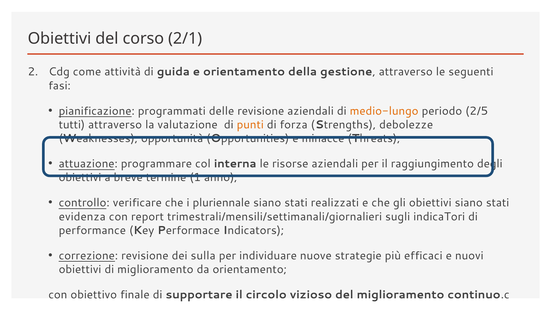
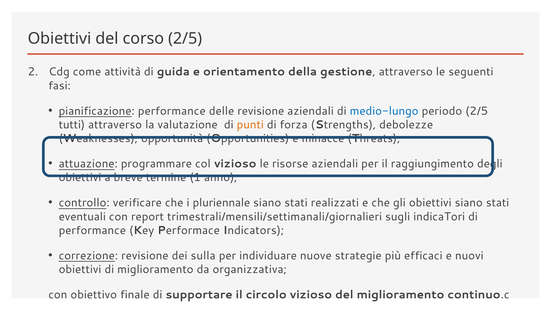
corso 2/1: 2/1 -> 2/5 (185, 39)
pianificazione programmati: programmati -> performance (172, 111)
medio-lungo colour: orange -> blue (384, 111)
col interna: interna -> vizioso (235, 164)
evidenza: evidenza -> eventuali (82, 217)
da orientamento: orientamento -> organizzativa (250, 269)
